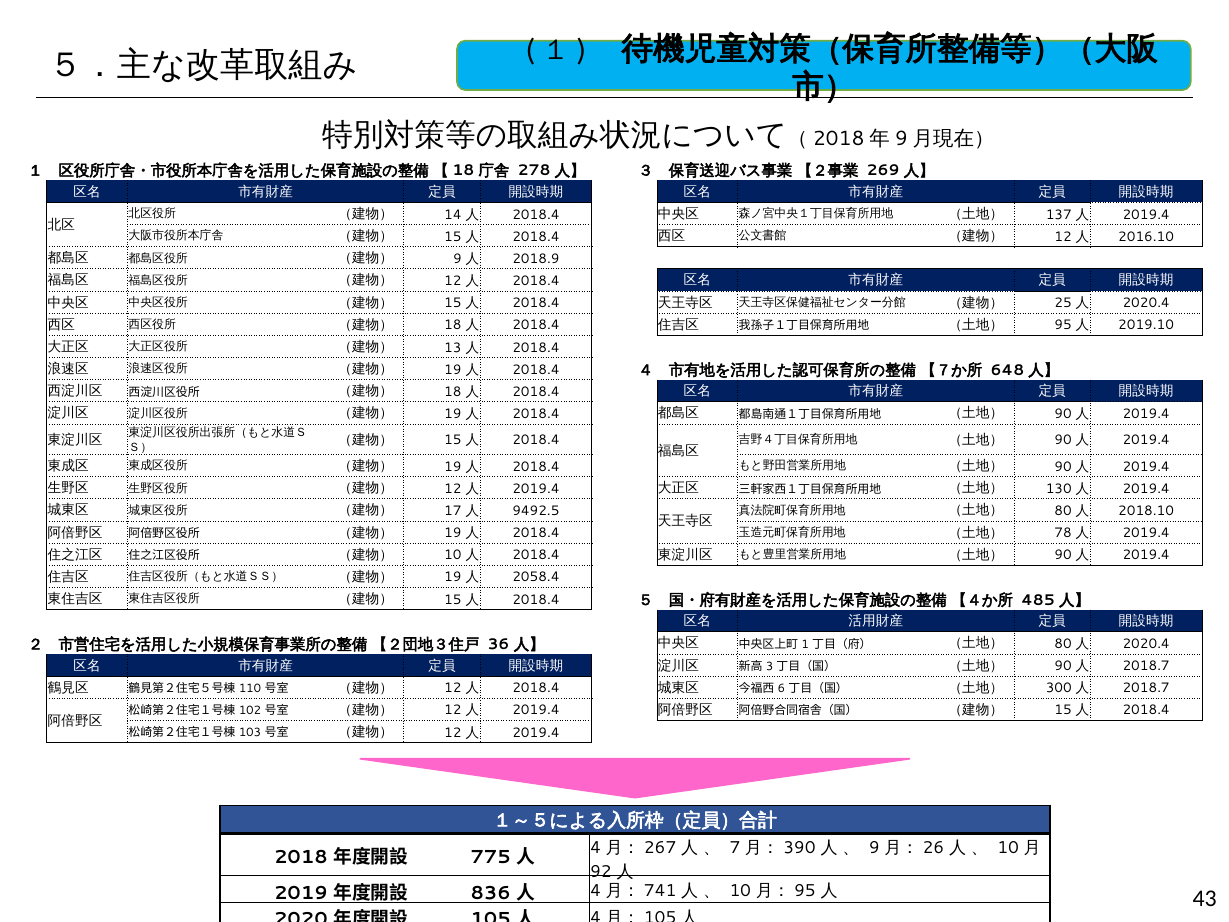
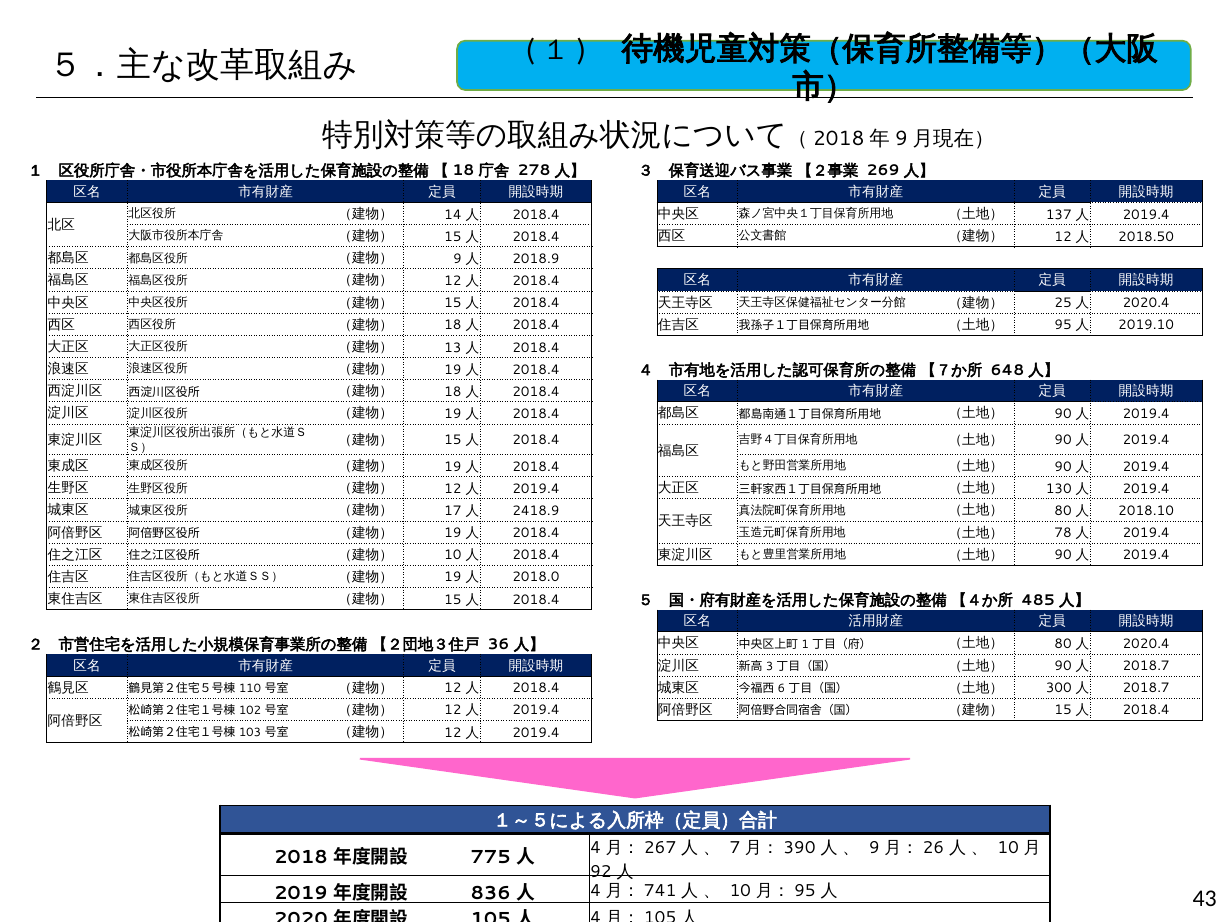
2016.10: 2016.10 -> 2018.50 (1146, 237)
9492.5: 9492.5 -> 2418.9 (536, 511)
2058.4: 2058.4 -> 2018.0 (536, 577)
